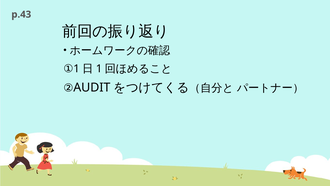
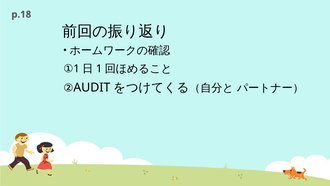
p.43: p.43 -> p.18 (21, 14)
